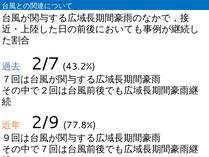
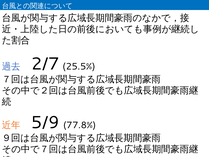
43.2%: 43.2% -> 25.5% (79, 66)
2/9: 2/9 -> 5/9 (45, 122)
